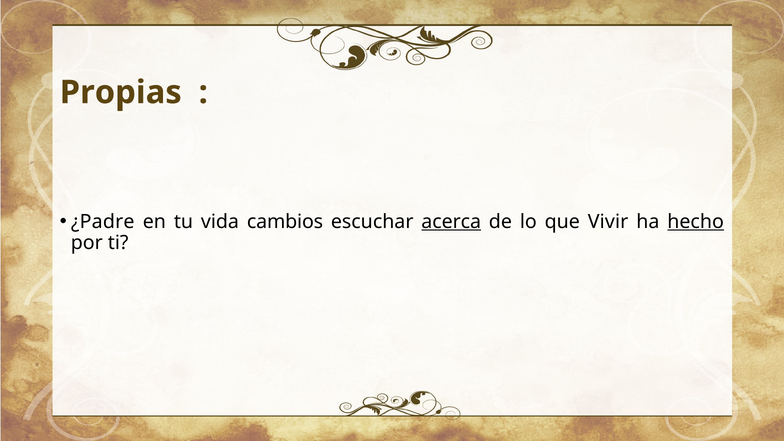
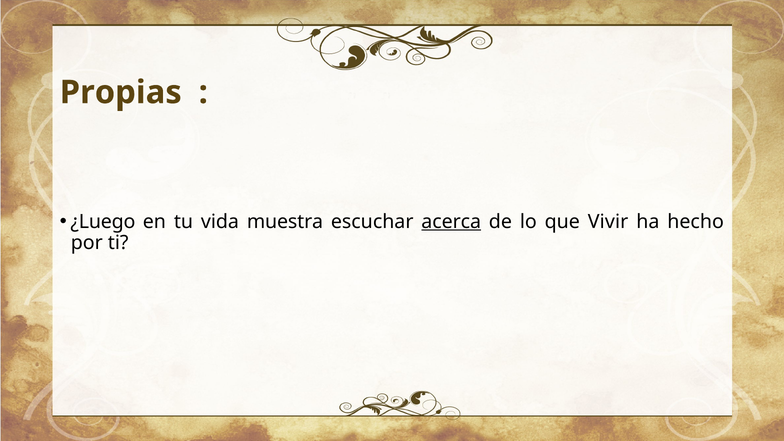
¿Padre: ¿Padre -> ¿Luego (103, 222)
cambios: cambios -> muestra (285, 222)
hecho underline: present -> none (696, 222)
